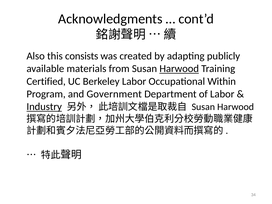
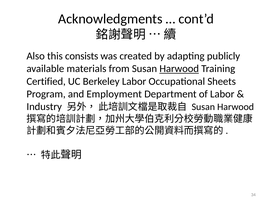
Within: Within -> Sheets (222, 81)
Government: Government -> Employment (114, 94)
Industry underline: present -> none (44, 107)
